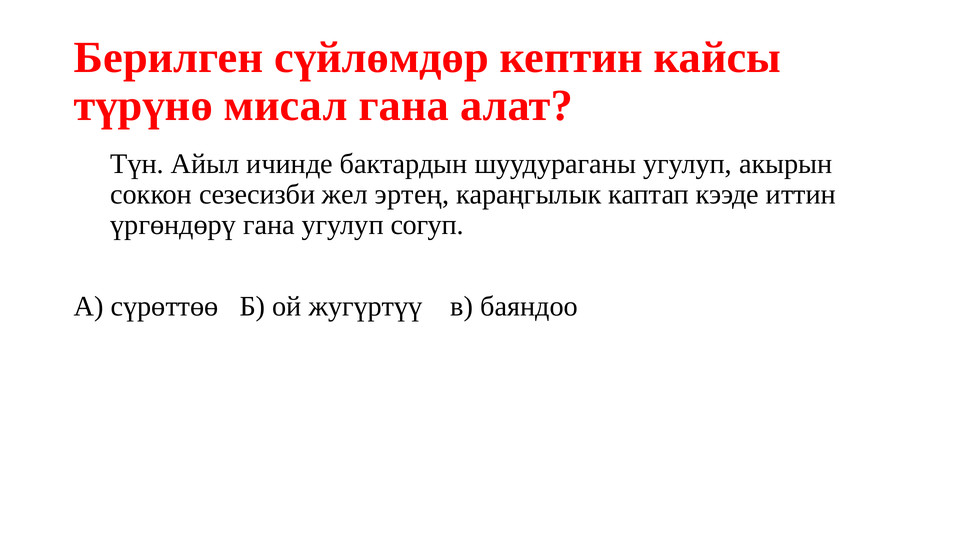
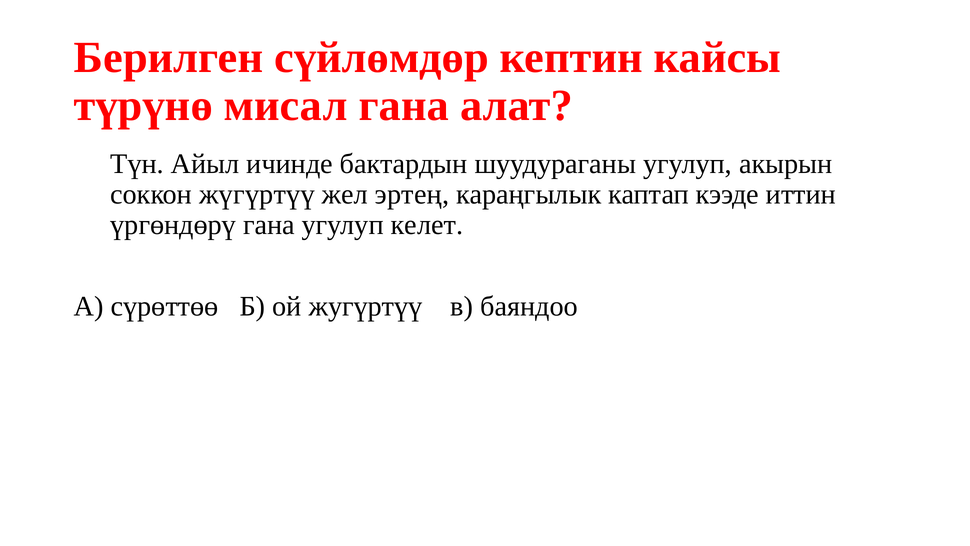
сезесизби: сезесизби -> жүгүртүү (257, 194)
согуп: согуп -> келет (427, 225)
